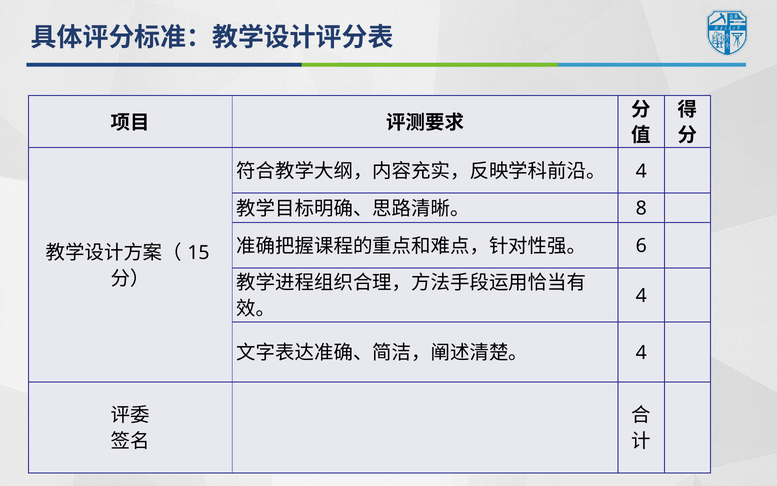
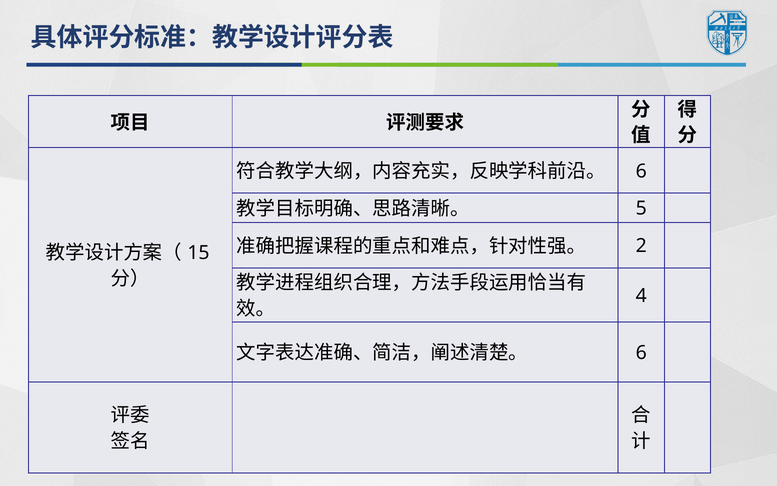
4: 4 -> 6 (641, 171)
8: 8 -> 5 (641, 208)
6: 6 -> 2 (641, 246)
4: 4 -> 6 (641, 353)
